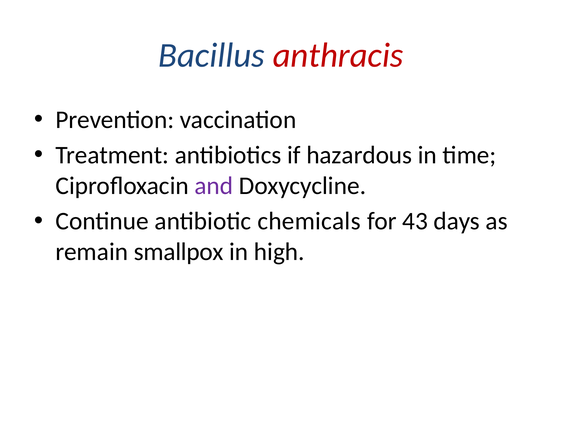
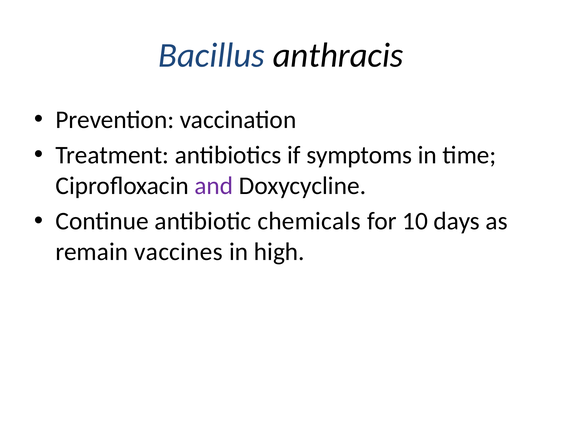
anthracis colour: red -> black (338, 55)
hazardous: hazardous -> symptoms (359, 155)
43: 43 -> 10 (415, 221)
smallpox: smallpox -> vaccines (178, 251)
